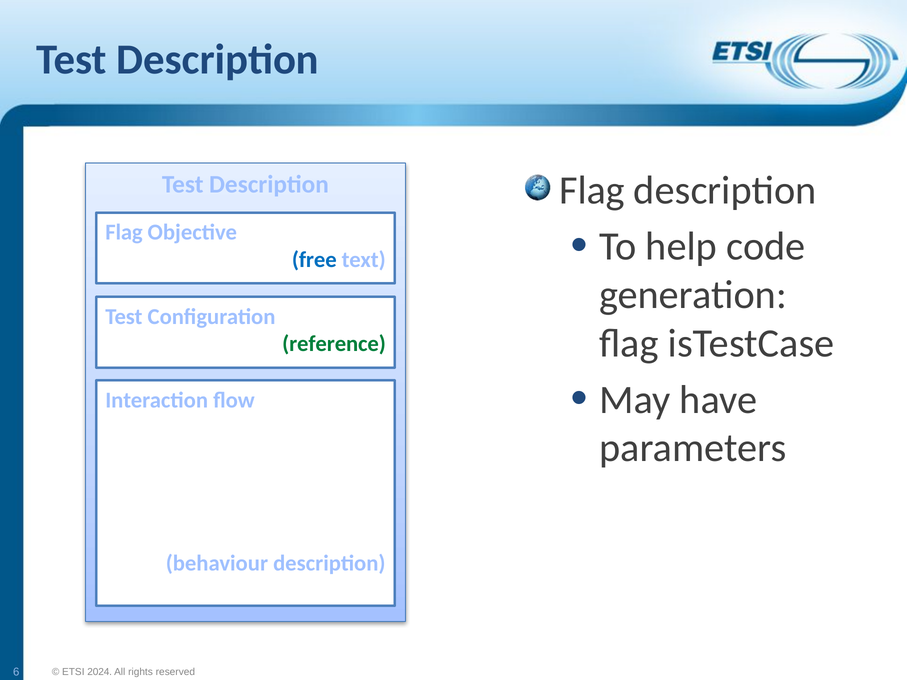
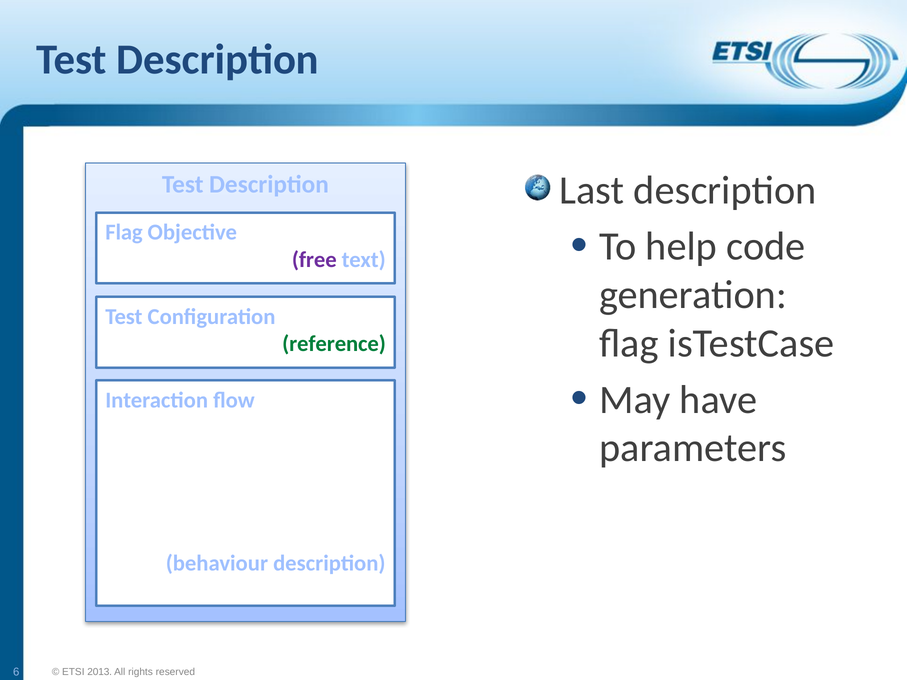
Flag: Flag -> Last (592, 190)
free colour: blue -> purple (314, 260)
2024: 2024 -> 2013 (100, 672)
